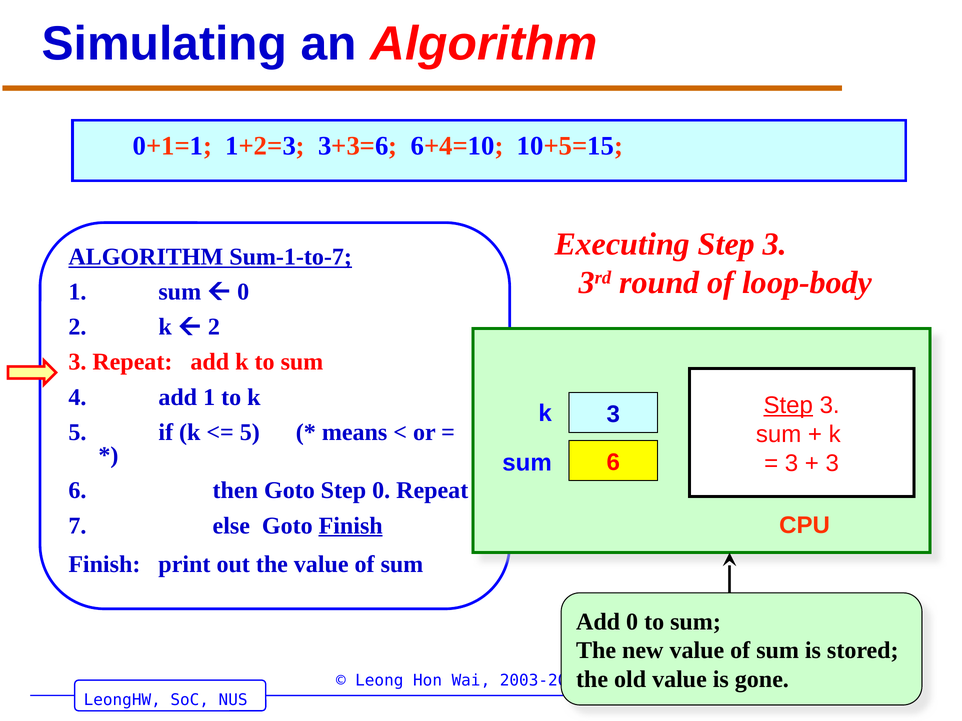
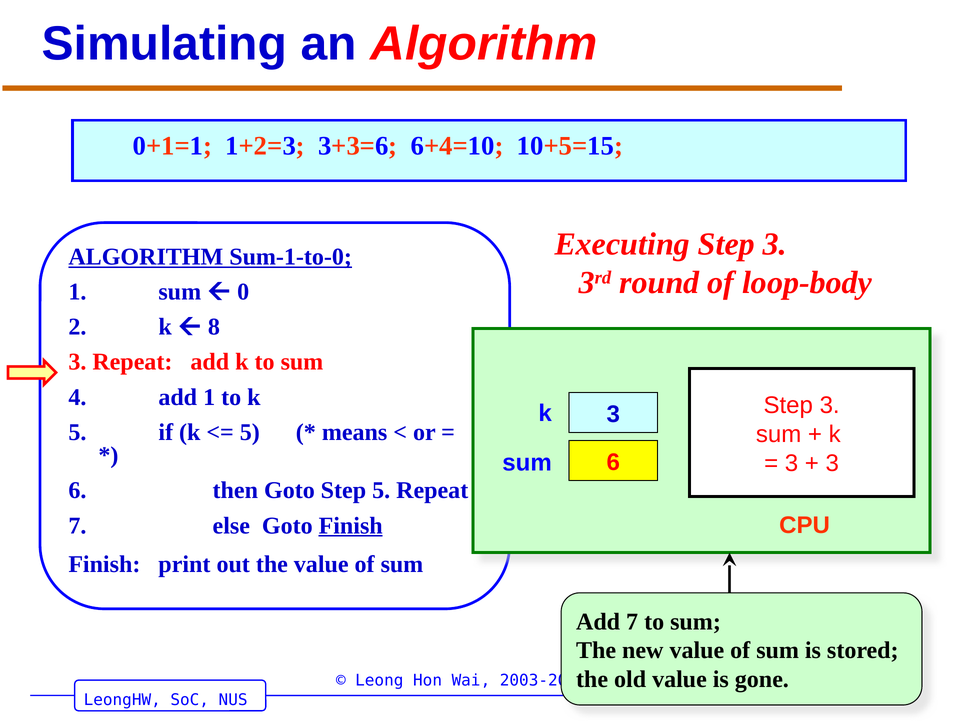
Sum-1-to-7: Sum-1-to-7 -> Sum-1-to-0 (291, 257)
2: 2 -> 8 (214, 327)
Step underline: present -> none (788, 406)
Step 0: 0 -> 5 (381, 491)
Add 0: 0 -> 7 (632, 622)
